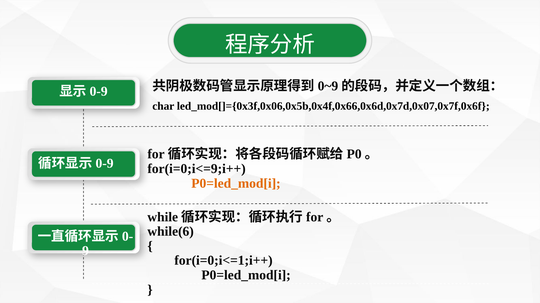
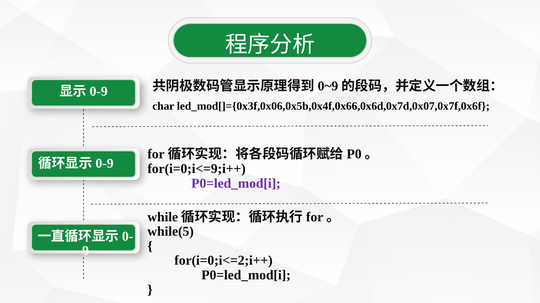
P0=led_mod[i colour: orange -> purple (236, 184)
while(6: while(6 -> while(5 (171, 232)
for(i=0;i<=1;i++: for(i=0;i<=1;i++ -> for(i=0;i<=2;i++ (224, 261)
